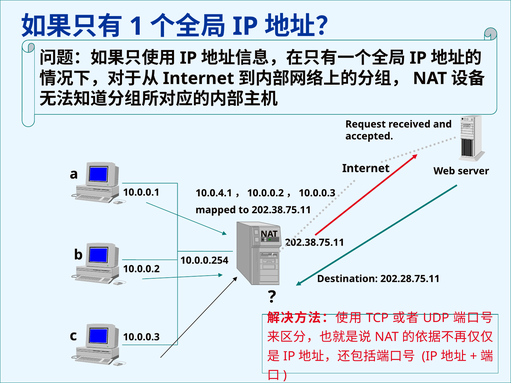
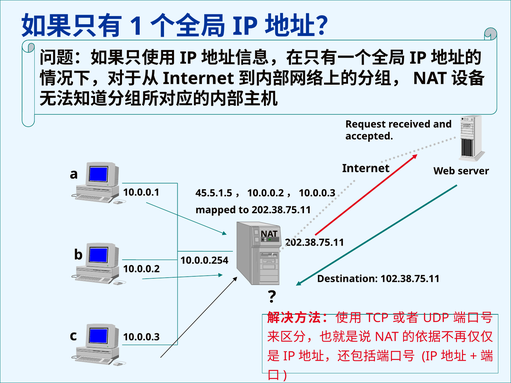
10.0.4.1: 10.0.4.1 -> 45.5.1.5 (214, 193)
202.28.75.11: 202.28.75.11 -> 102.38.75.11 (410, 279)
